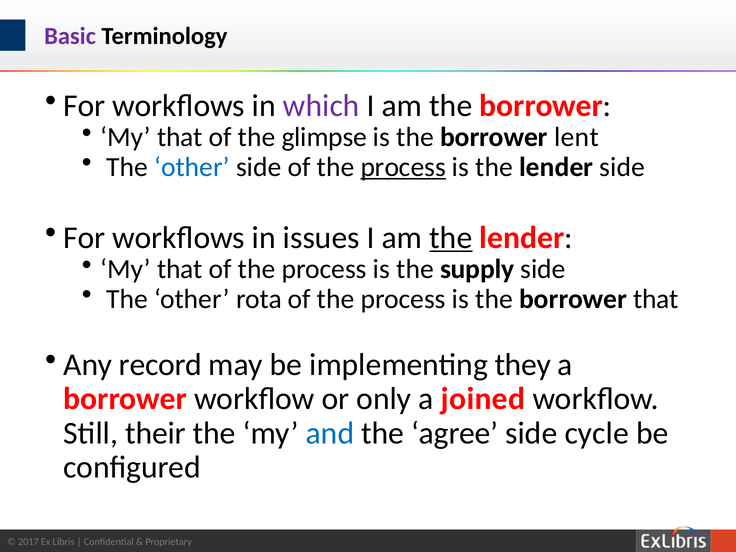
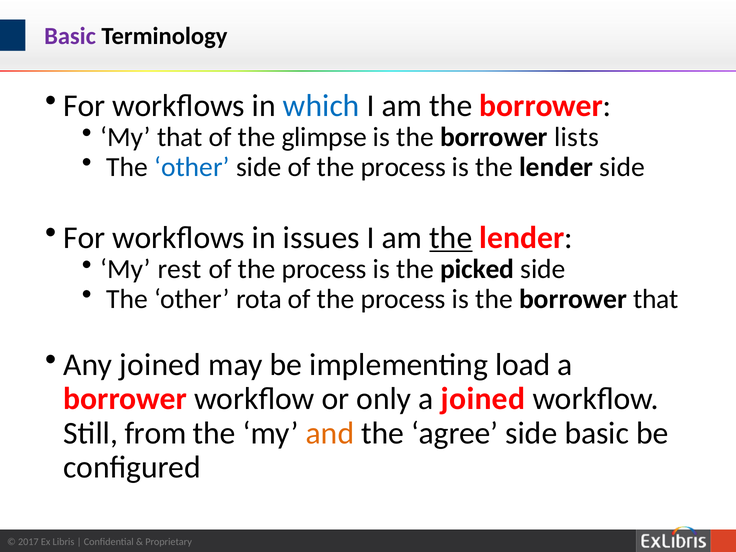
which colour: purple -> blue (321, 106)
lent: lent -> lists (577, 137)
process underline: present -> none (403, 167)
that: that -> rest (180, 269)
supply: supply -> picked (477, 269)
Any record: record -> joined (160, 365)
they: they -> load (523, 365)
their: their -> from (156, 433)
and colour: blue -> orange (330, 433)
side cycle: cycle -> basic (597, 433)
